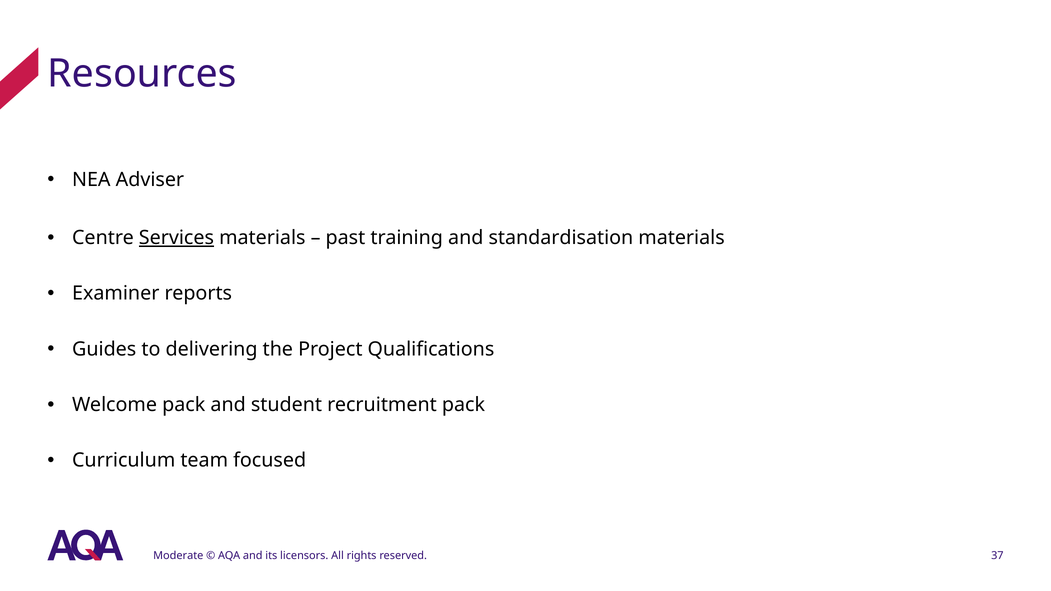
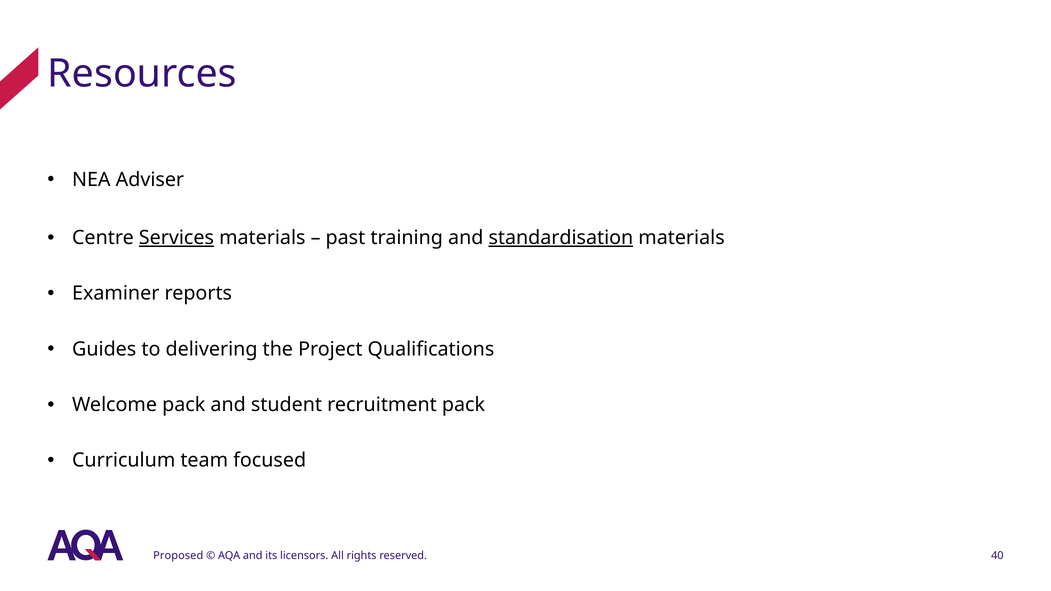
standardisation underline: none -> present (561, 238)
Moderate: Moderate -> Proposed (178, 556)
37: 37 -> 40 (997, 556)
